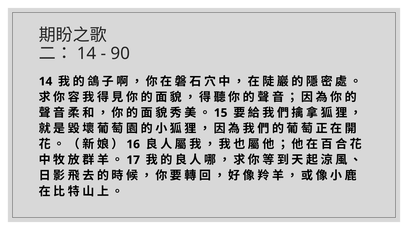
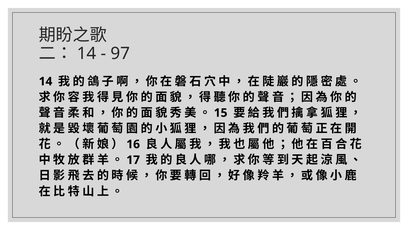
90: 90 -> 97 (120, 54)
